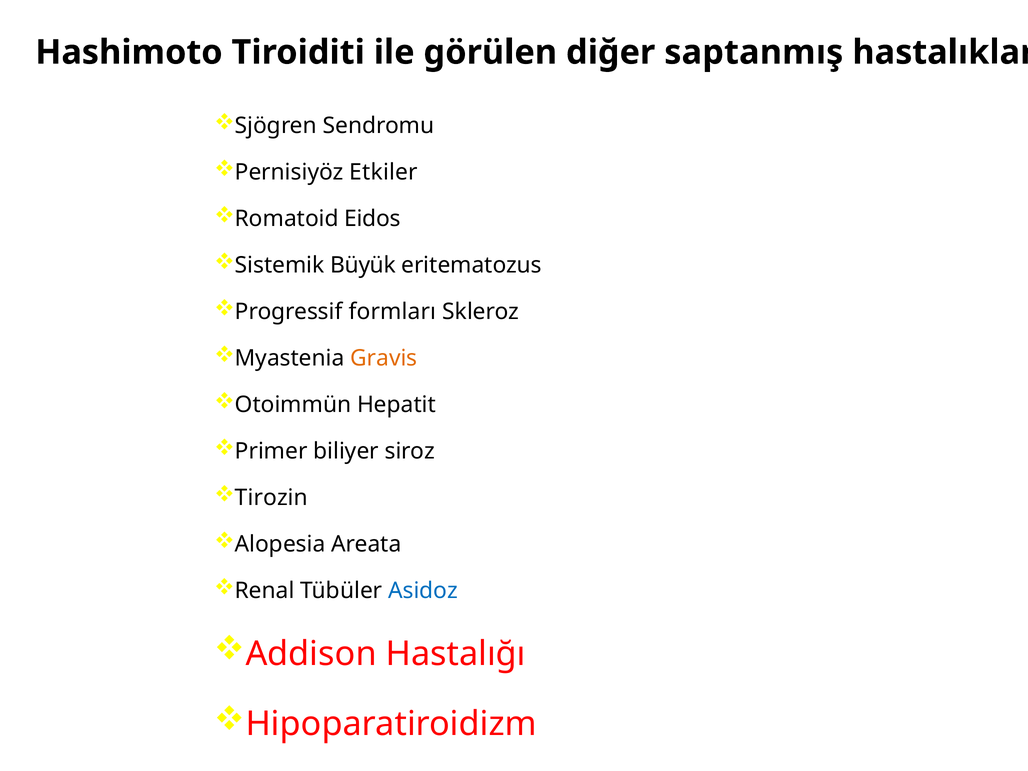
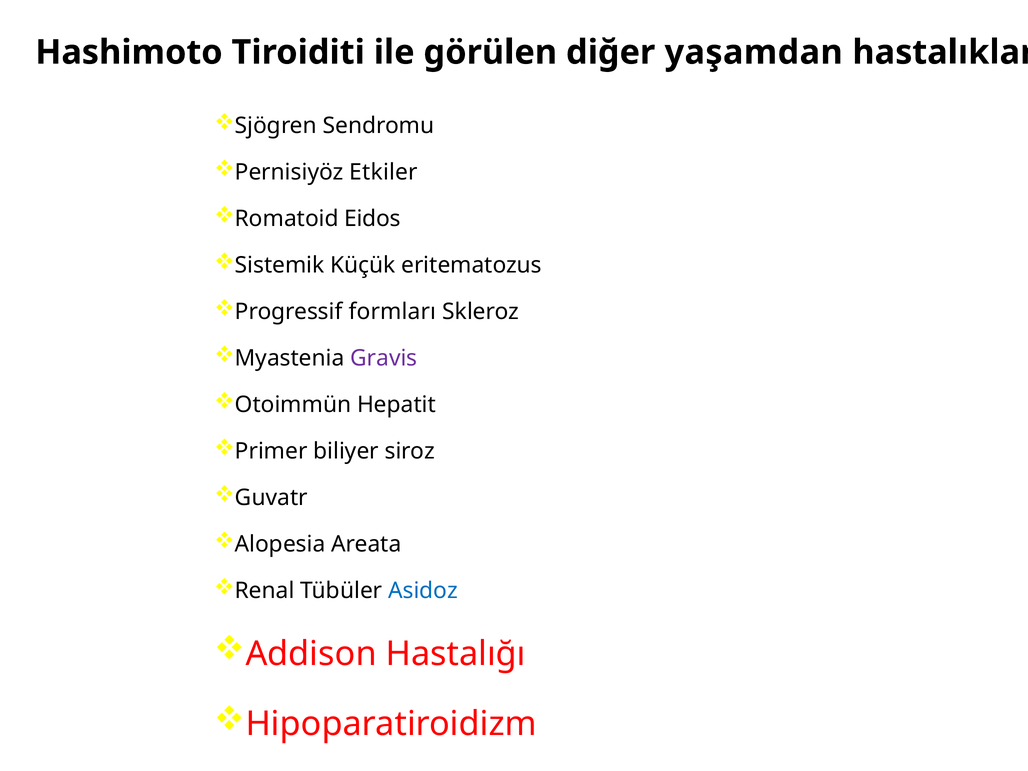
saptanmış: saptanmış -> yaşamdan (754, 52)
Büyük: Büyük -> Küçük (363, 265)
Gravis colour: orange -> purple (384, 358)
Tirozin: Tirozin -> Guvatr (271, 498)
